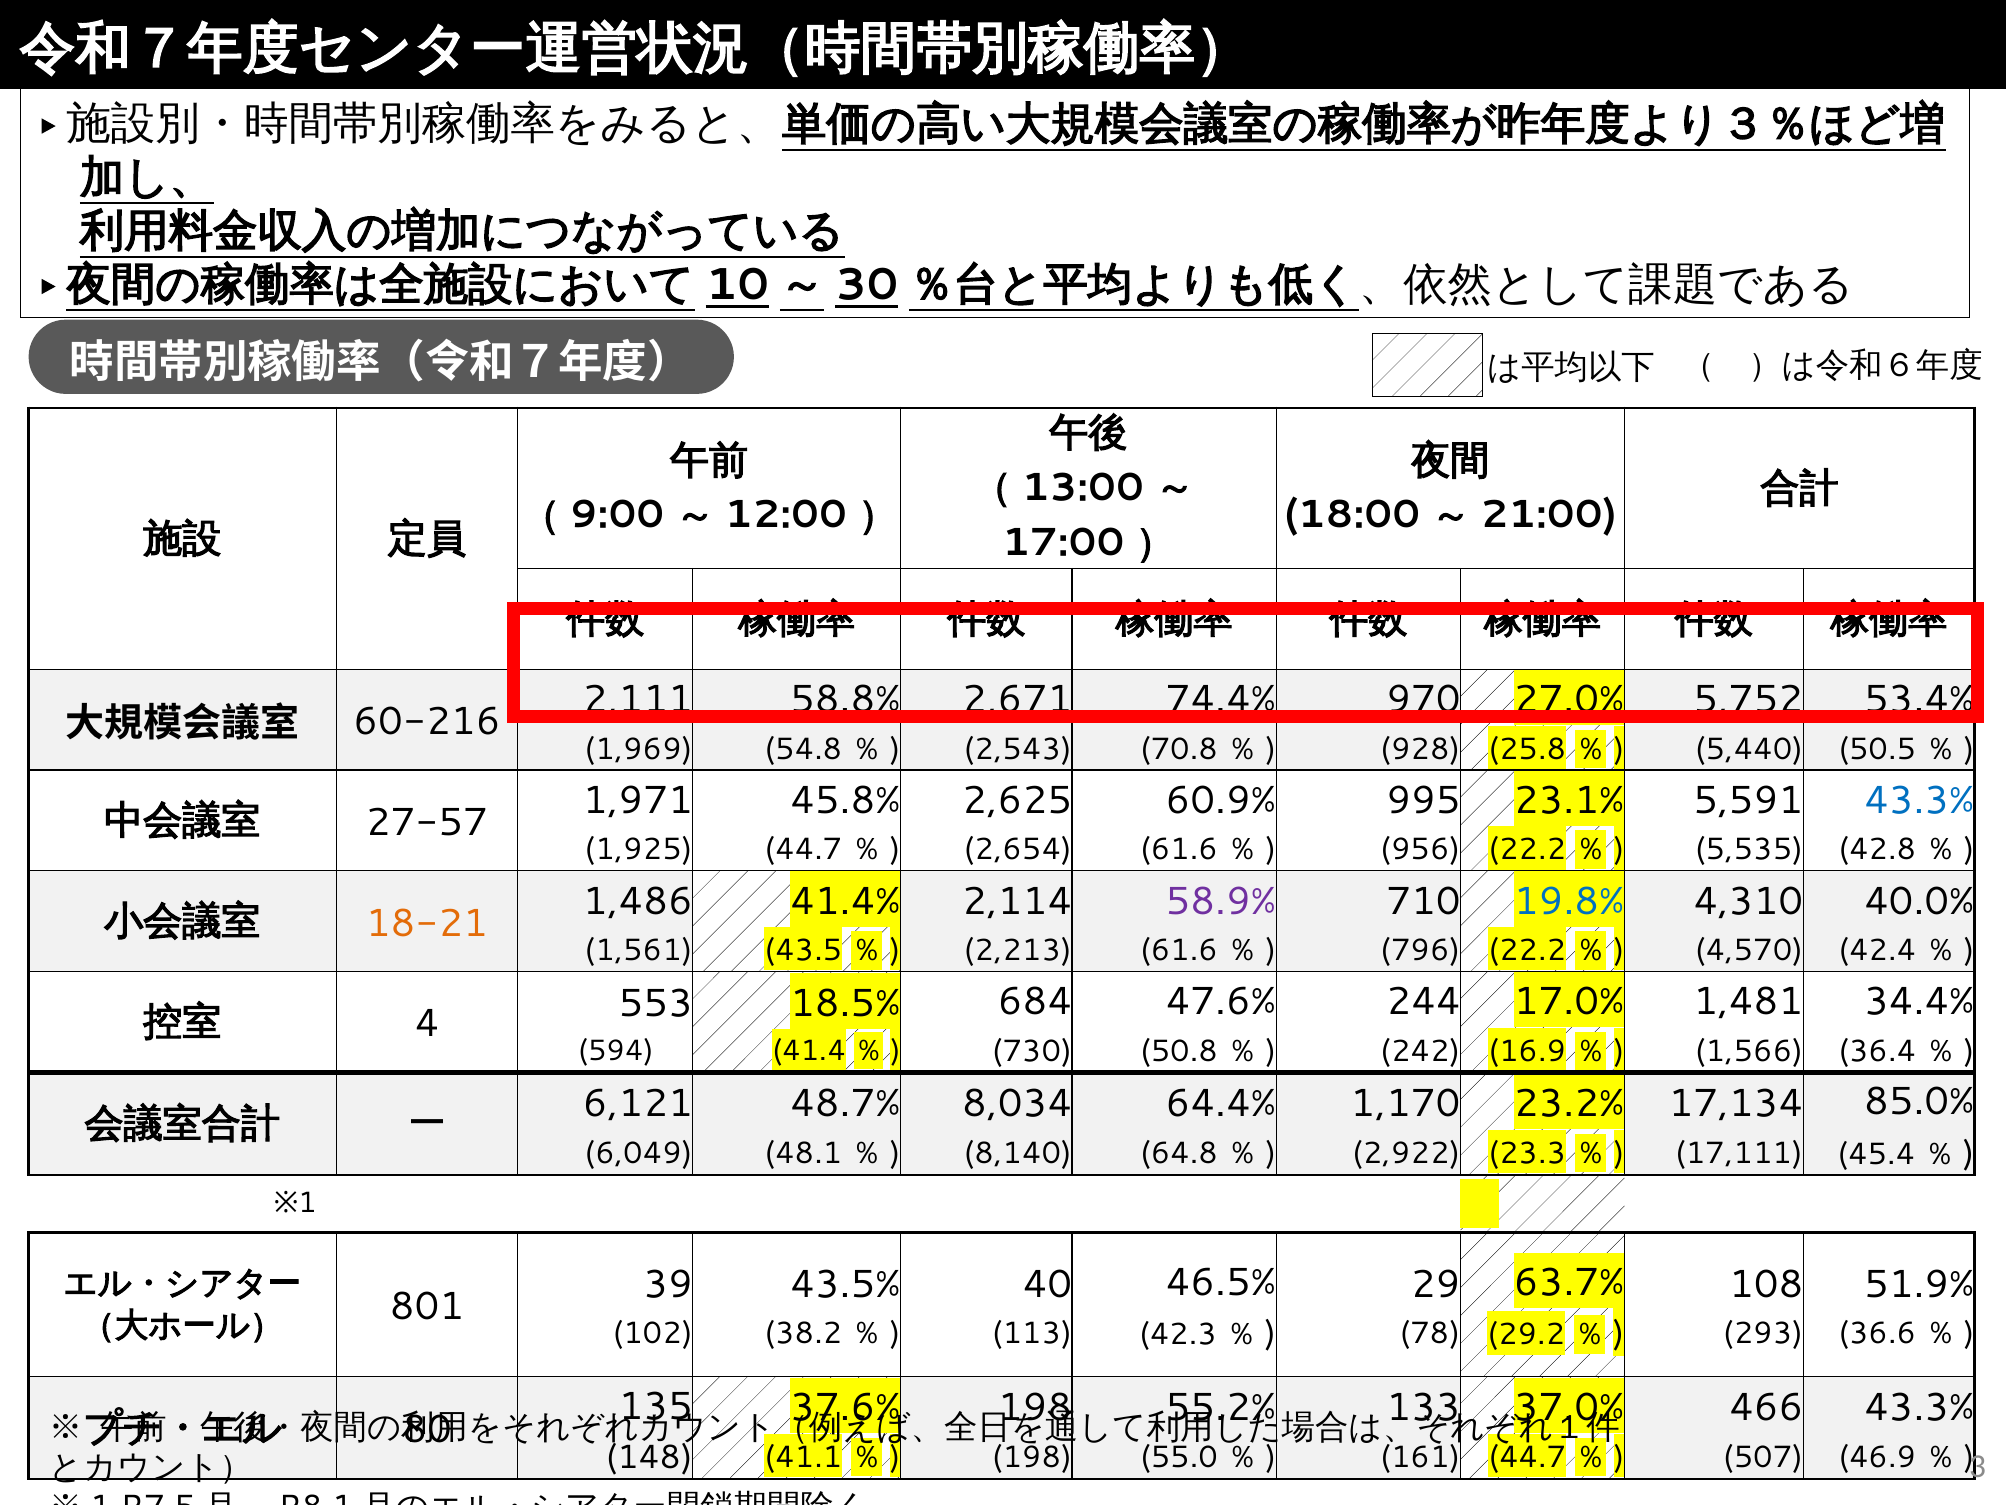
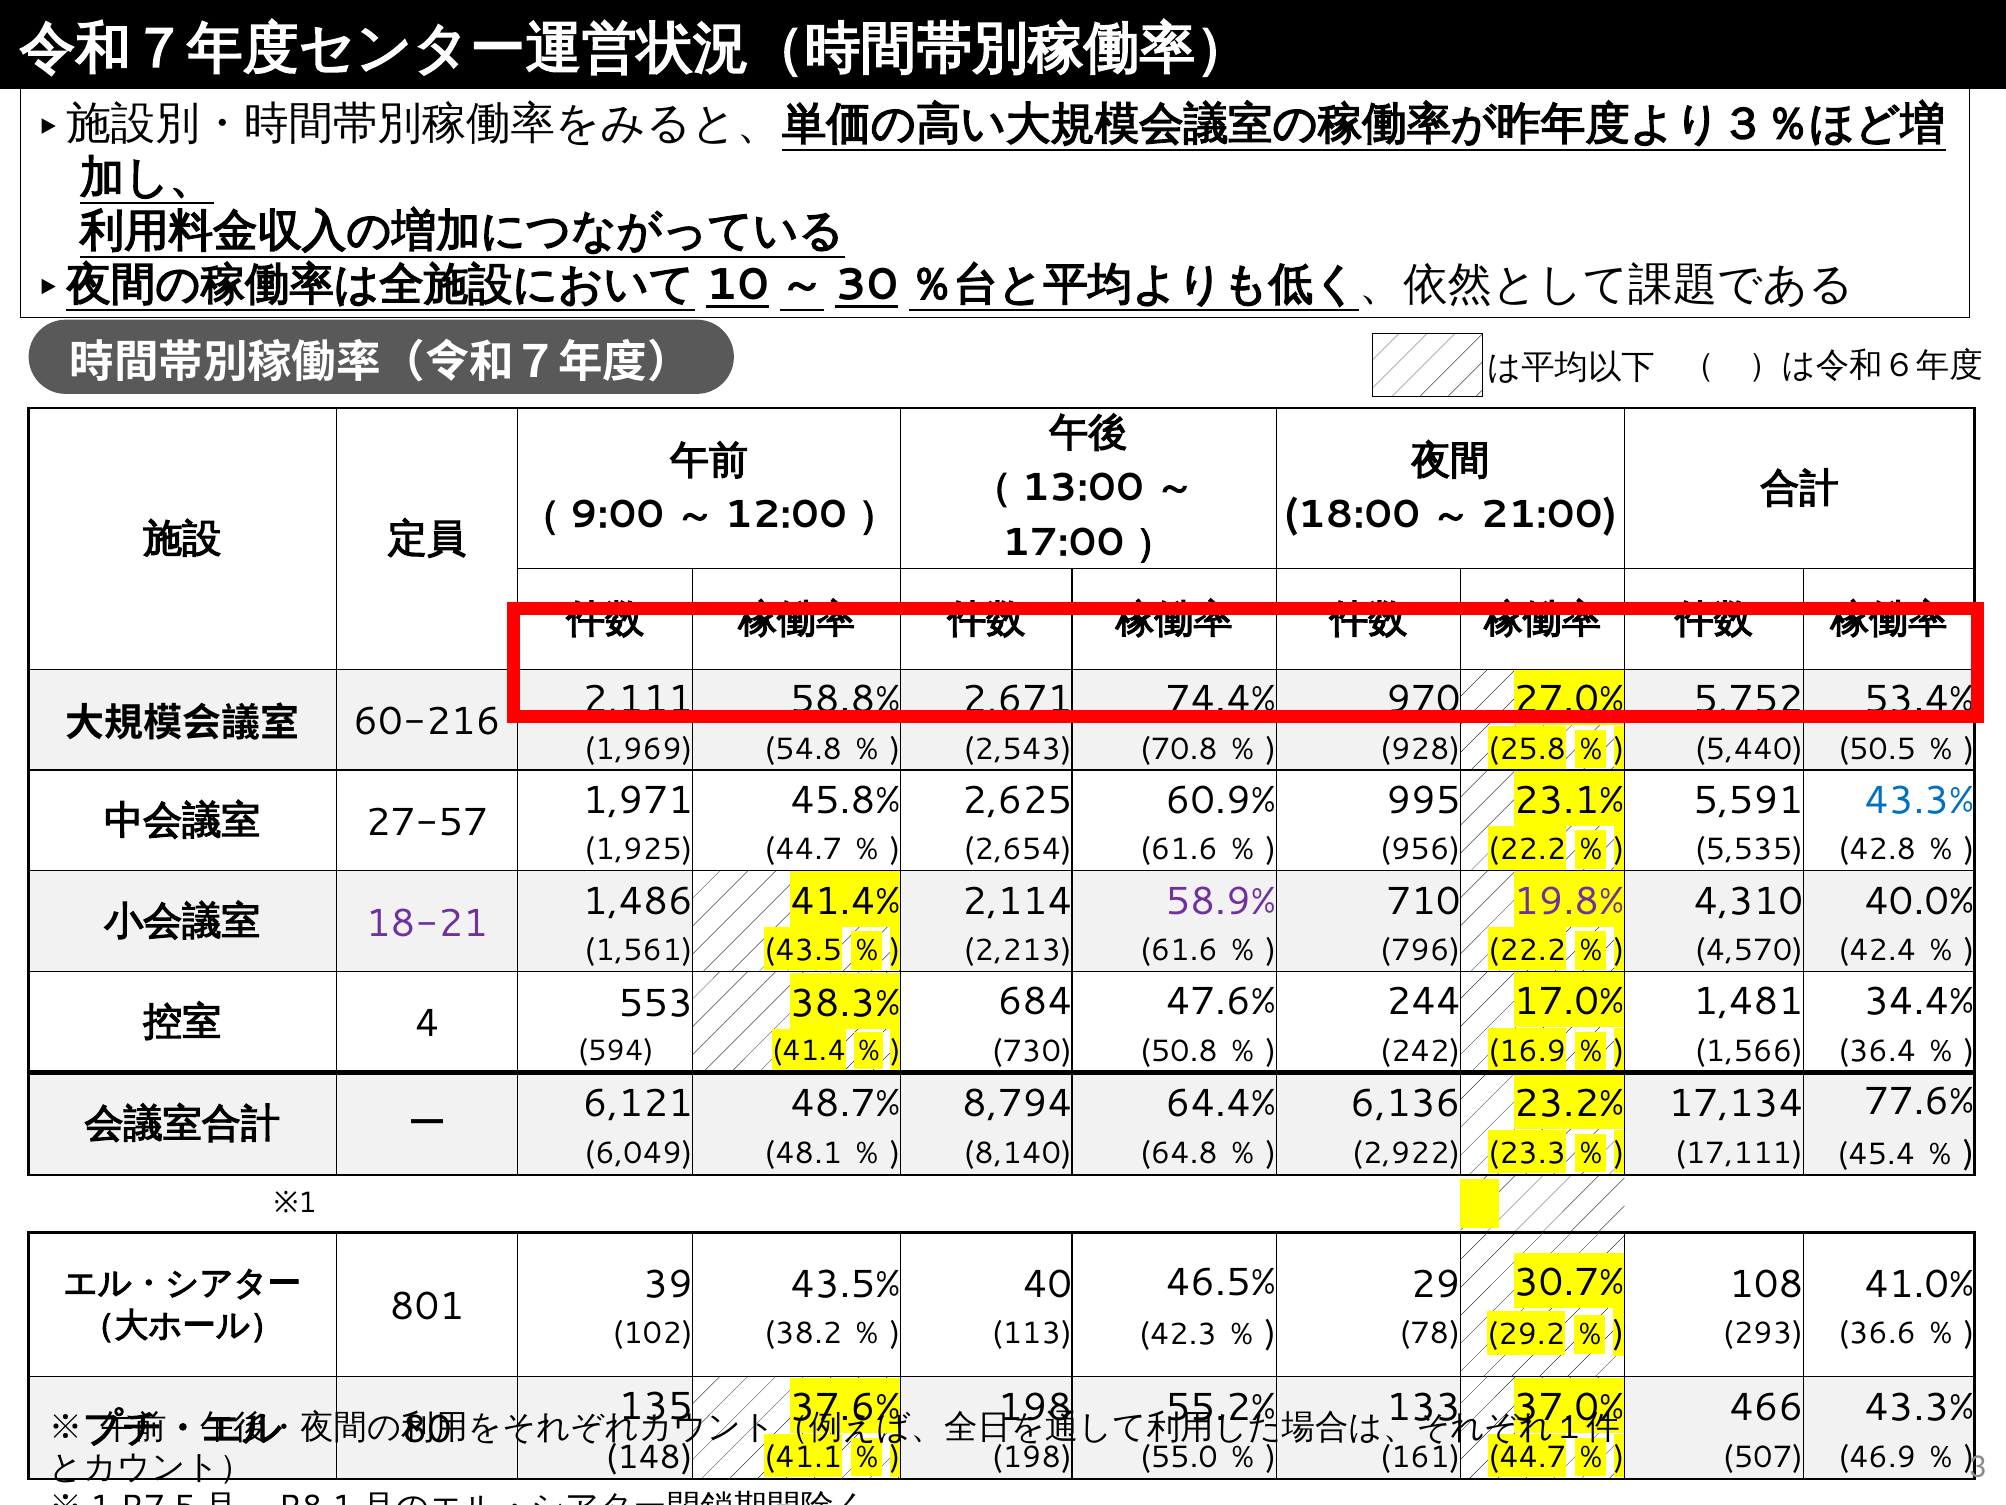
19.8% colour: blue -> purple (1569, 901)
18-21 colour: orange -> purple (427, 923)
18.5%: 18.5% -> 38.3% (845, 1003)
85.0%: 85.0% -> 77.6% (1919, 1102)
8,034: 8,034 -> 8,794 (1017, 1103)
1,170: 1,170 -> 6,136 (1405, 1103)
63.7%: 63.7% -> 30.7% (1569, 1282)
51.9%: 51.9% -> 41.0% (1919, 1284)
